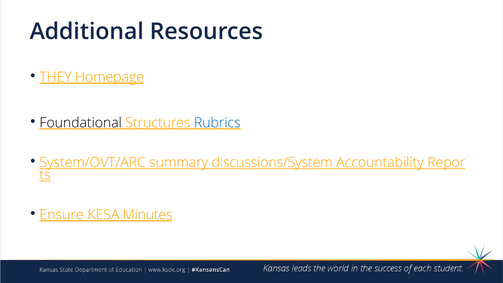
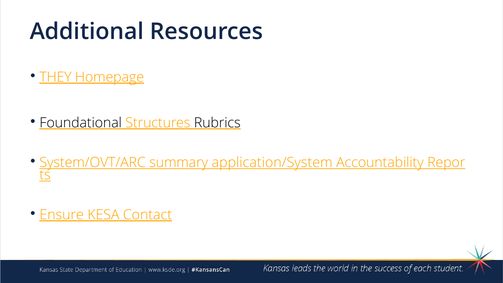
Rubrics colour: blue -> black (217, 123)
discussions/System: discussions/System -> application/System (272, 163)
Minutes: Minutes -> Contact (147, 215)
